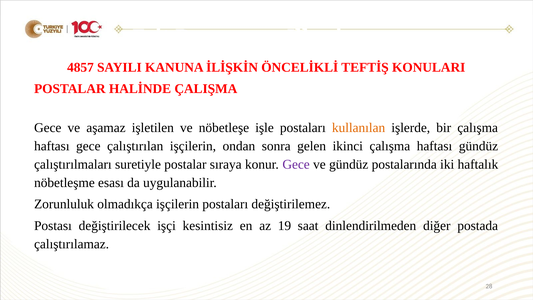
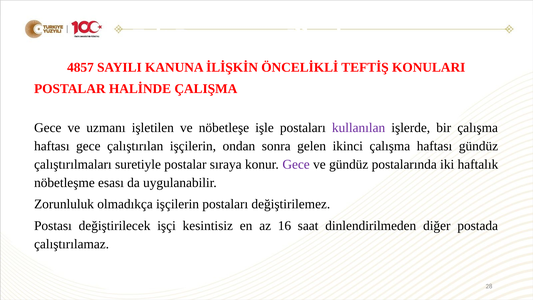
aşamaz: aşamaz -> uzmanı (106, 128)
kullanılan colour: orange -> purple (359, 128)
19: 19 -> 16 (284, 226)
